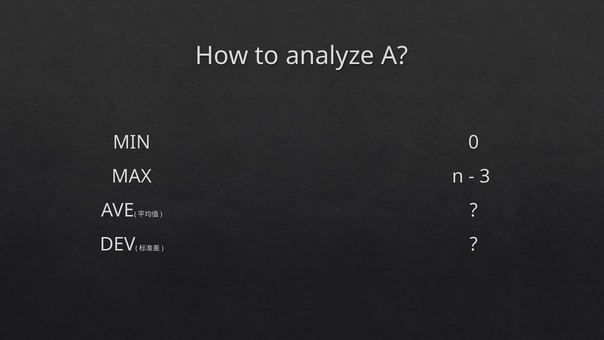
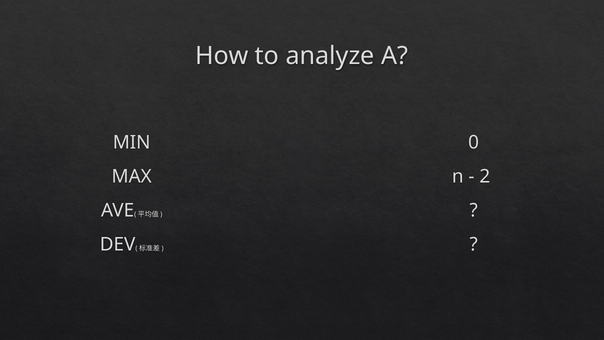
3: 3 -> 2 (485, 176)
